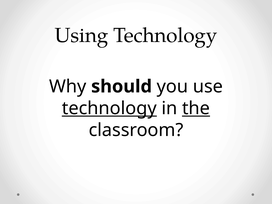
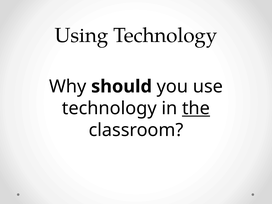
technology underline: present -> none (109, 108)
